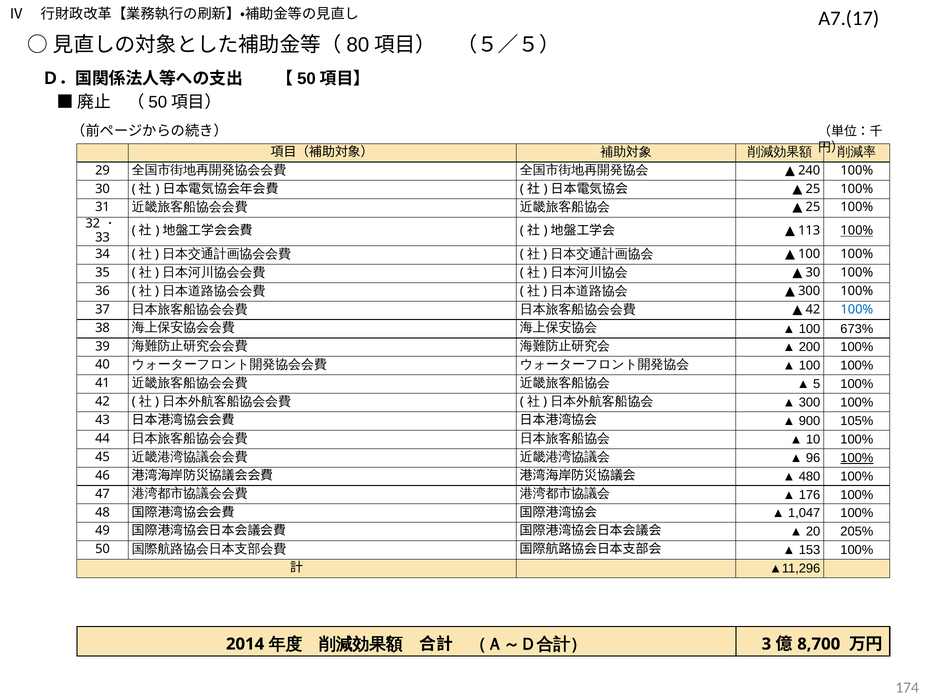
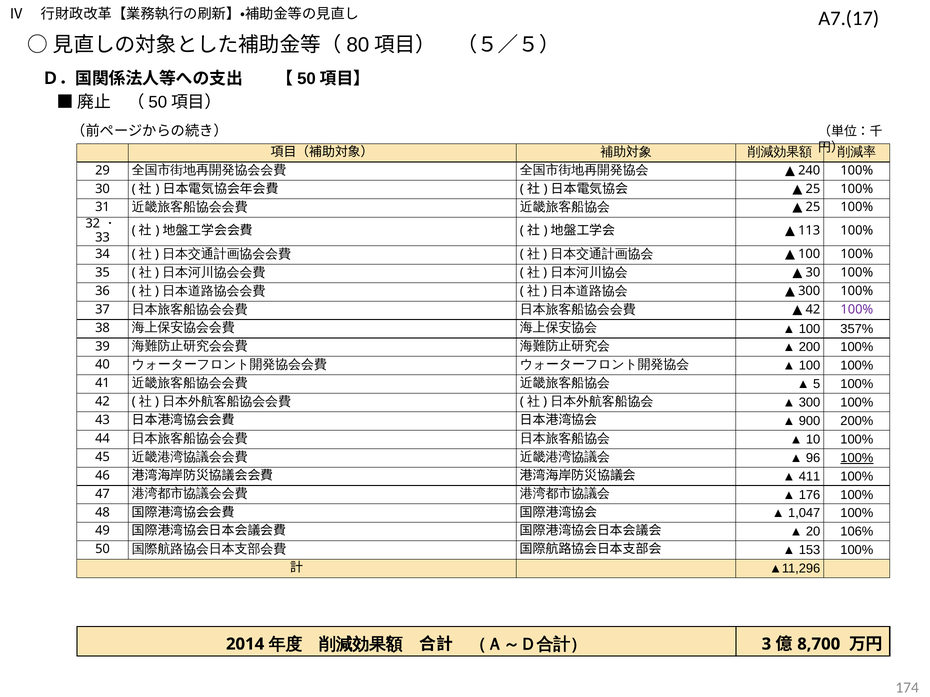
100% underline: present -> none (857, 231)
100% colour: blue -> purple (857, 310)
673%: 673% -> 357% (857, 329)
105%: 105% -> 200% (857, 421)
480: 480 -> 411 (810, 477)
205%: 205% -> 106% (857, 532)
